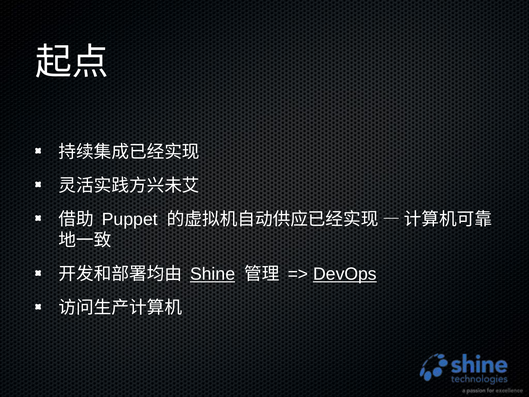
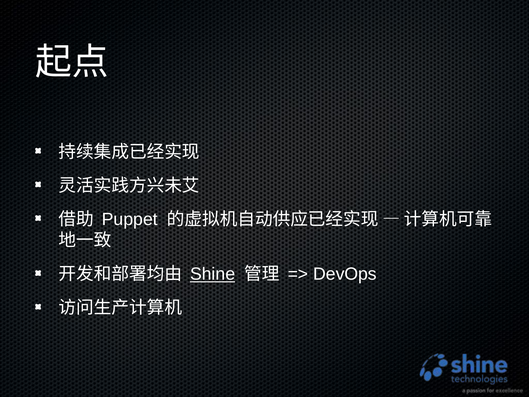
DevOps underline: present -> none (345, 274)
